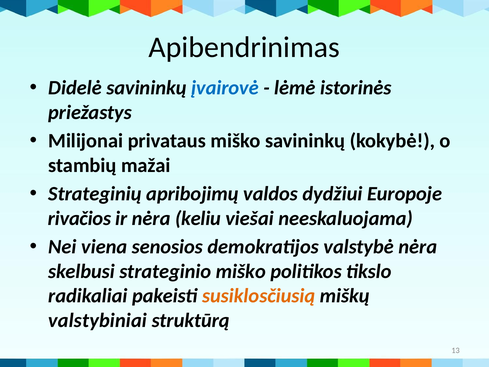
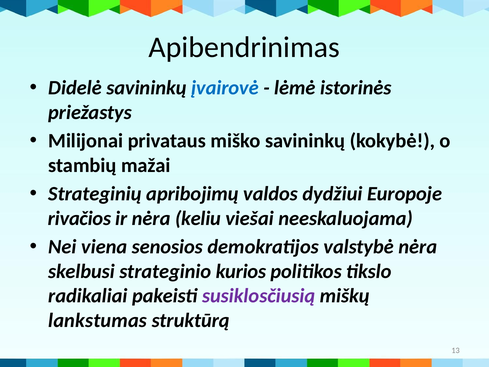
strateginio miško: miško -> kurios (241, 271)
susiklosčiusią colour: orange -> purple (259, 296)
valstybiniai: valstybiniai -> lankstumas (98, 320)
